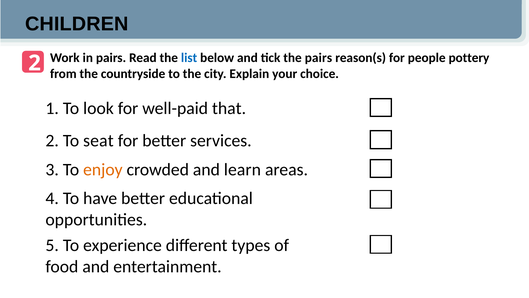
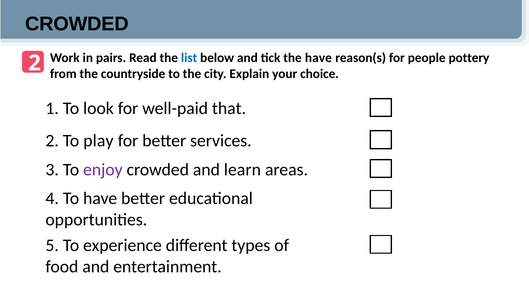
CHILDREN: CHILDREN -> CROWDED (77, 24)
the pairs: pairs -> have (318, 58)
seat: seat -> play (98, 141)
enjoy colour: orange -> purple (103, 169)
